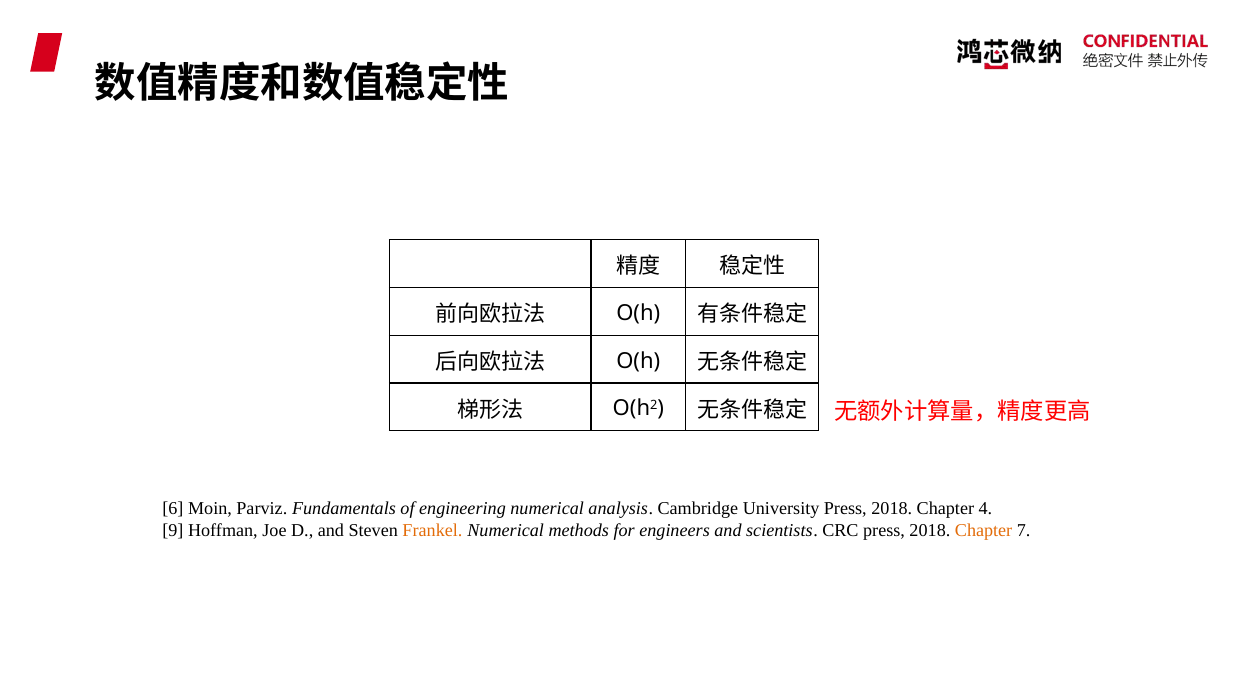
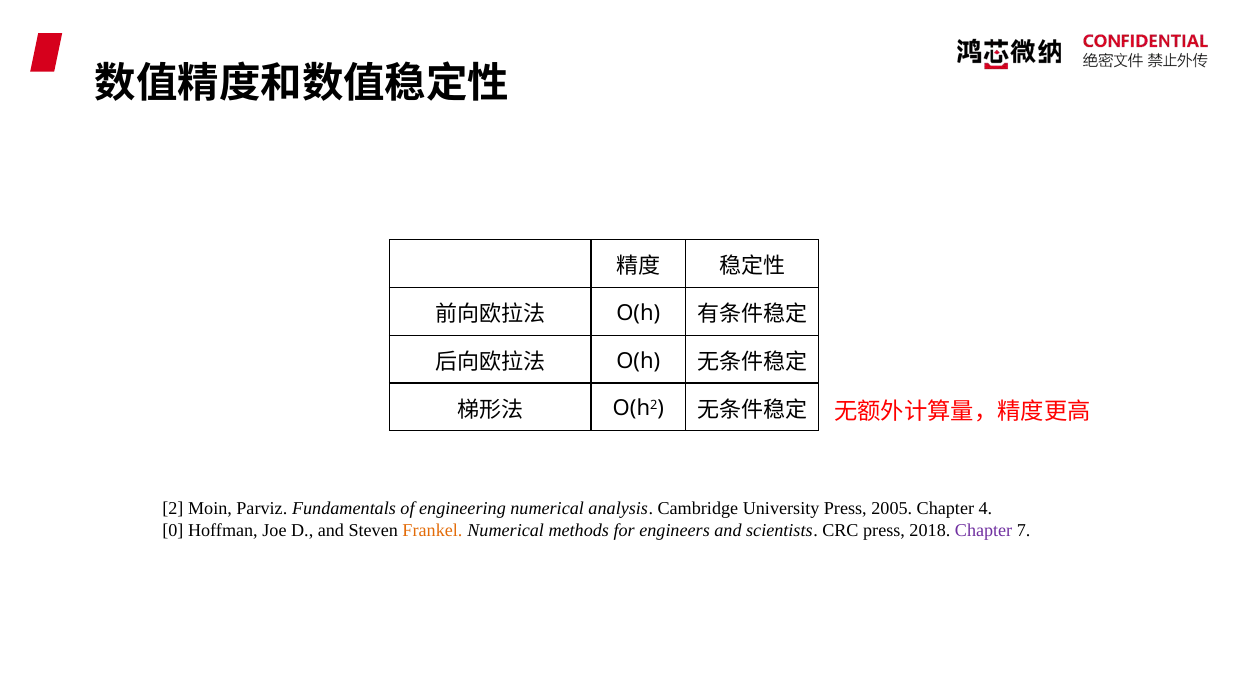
6: 6 -> 2 (173, 509)
University Press 2018: 2018 -> 2005 (892, 509)
9: 9 -> 0 (173, 530)
Chapter colour: orange -> purple (984, 530)
